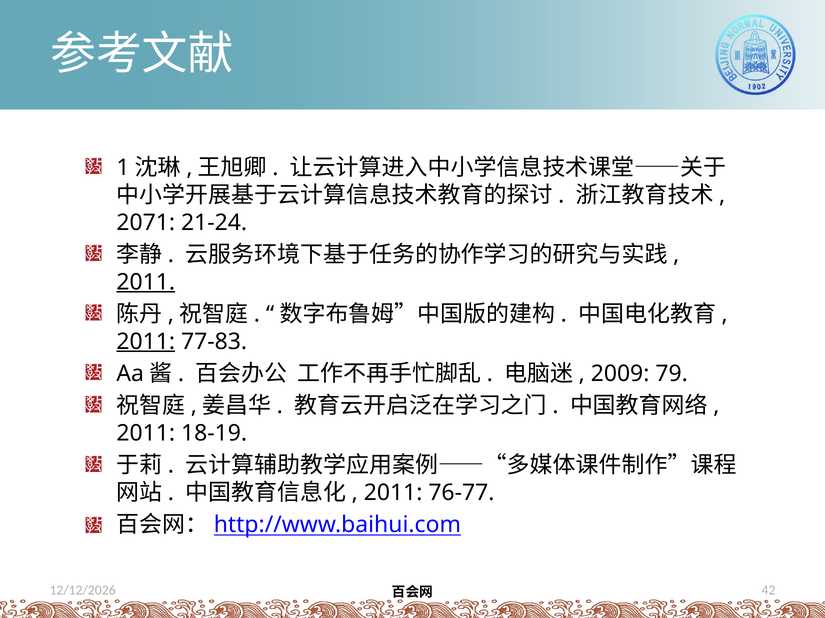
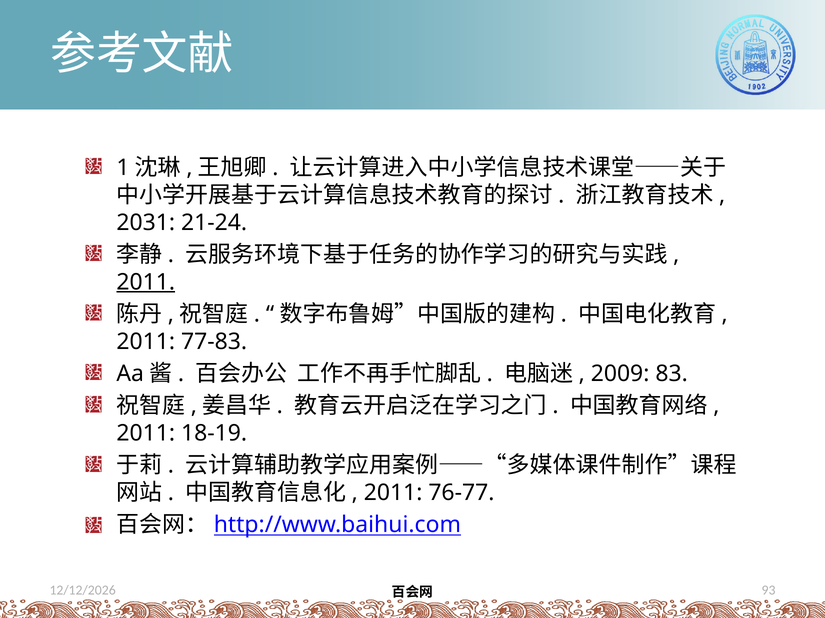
2071: 2071 -> 2031 (146, 223)
2011 underline: present -> none (146, 342)
79: 79 -> 83 (672, 374)
42: 42 -> 93 (769, 591)
